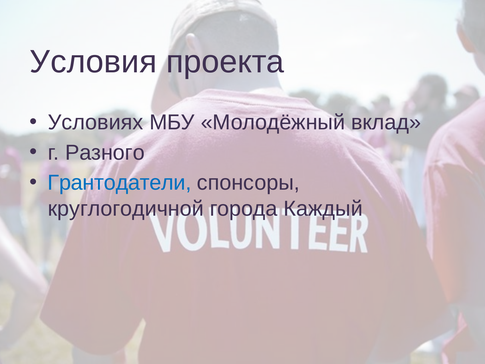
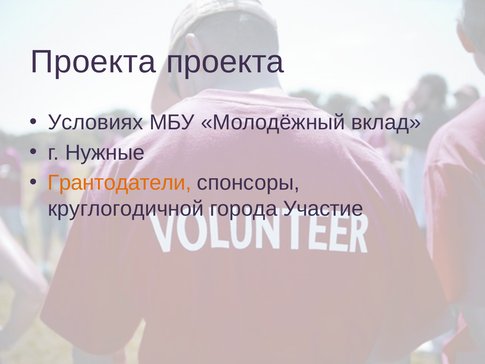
Условия: Условия -> Проекта (93, 62)
Разного: Разного -> Нужные (105, 153)
Грантодатели colour: blue -> orange (120, 183)
Каждый: Каждый -> Участие (323, 209)
